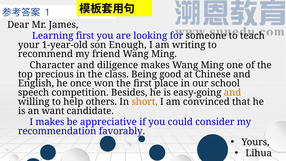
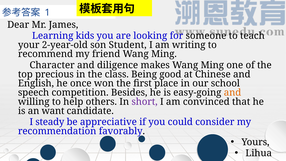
Learning first: first -> kids (85, 36)
1-year-old: 1-year-old -> 2-year-old (65, 45)
Enough: Enough -> Student (128, 45)
short colour: orange -> purple (145, 102)
I makes: makes -> steady (50, 122)
